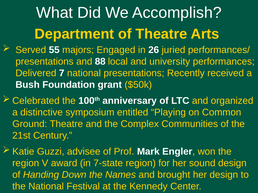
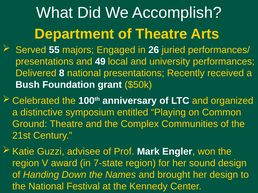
88: 88 -> 49 (100, 62)
7: 7 -> 8 (62, 73)
